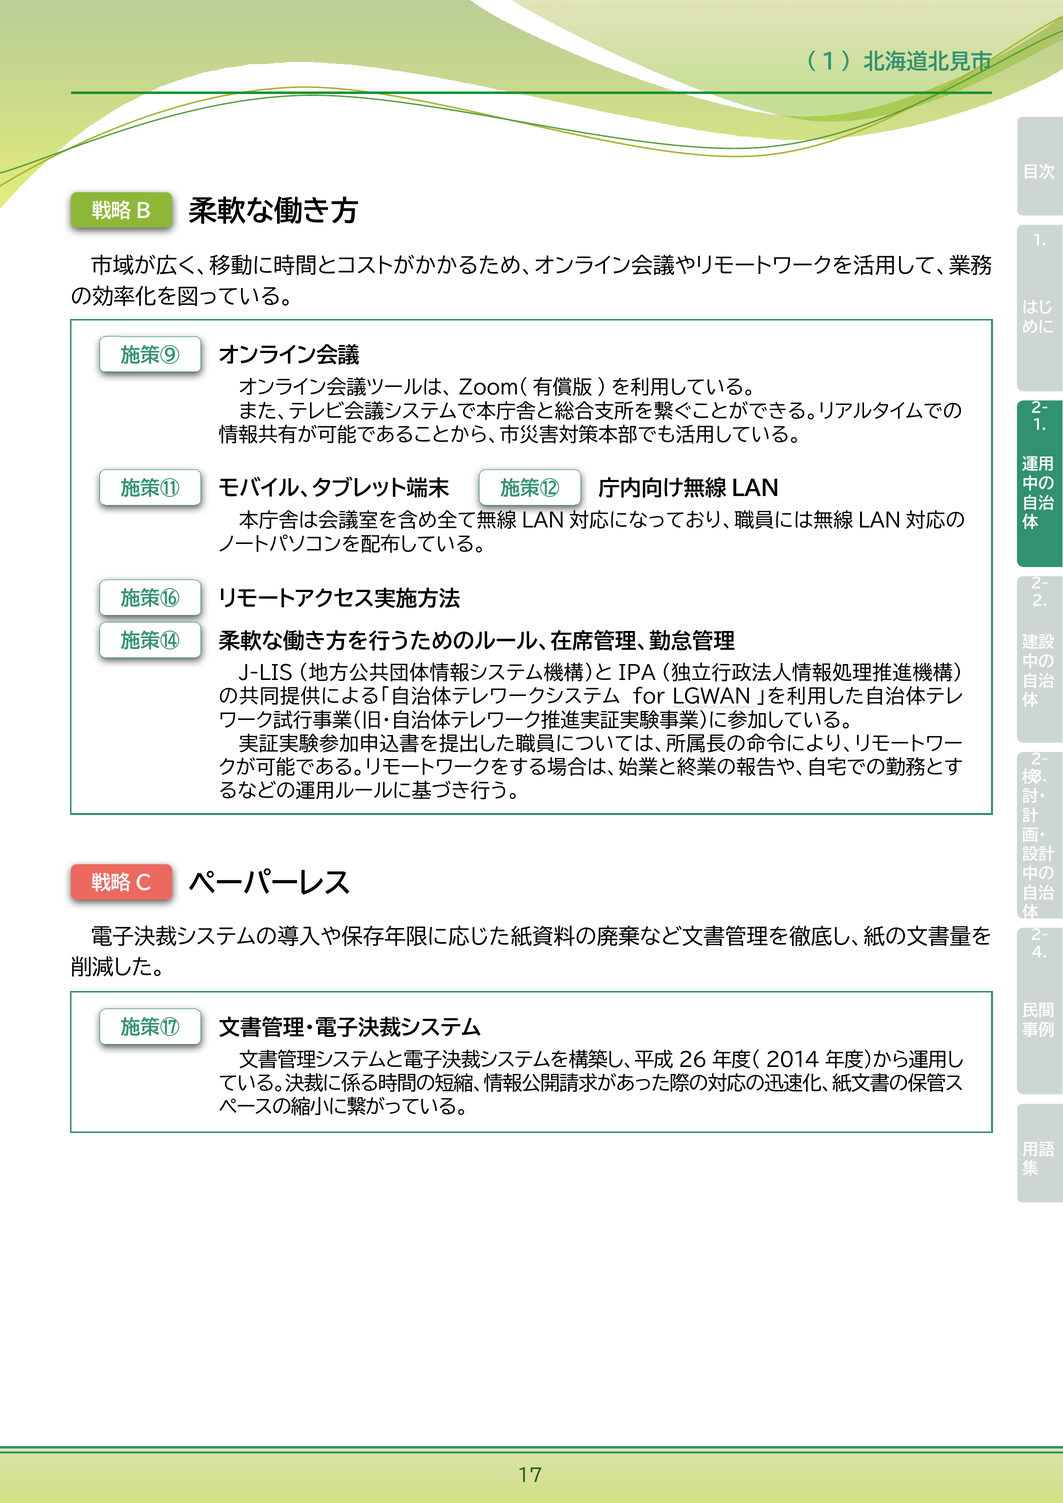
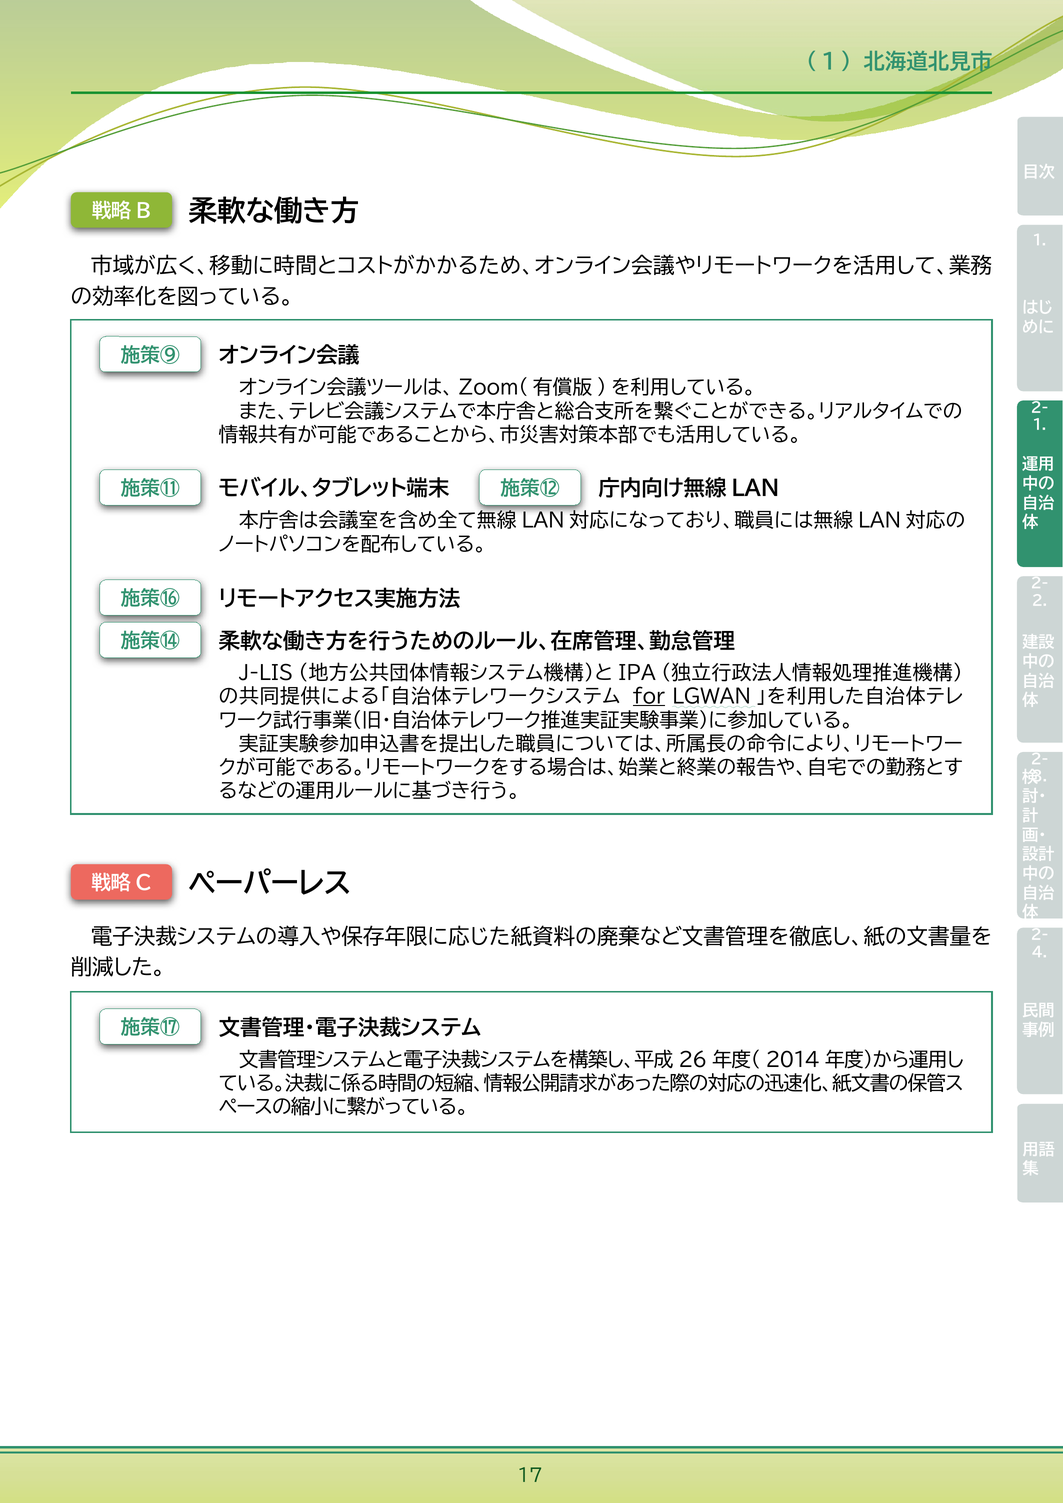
for underline: none -> present (649, 697)
